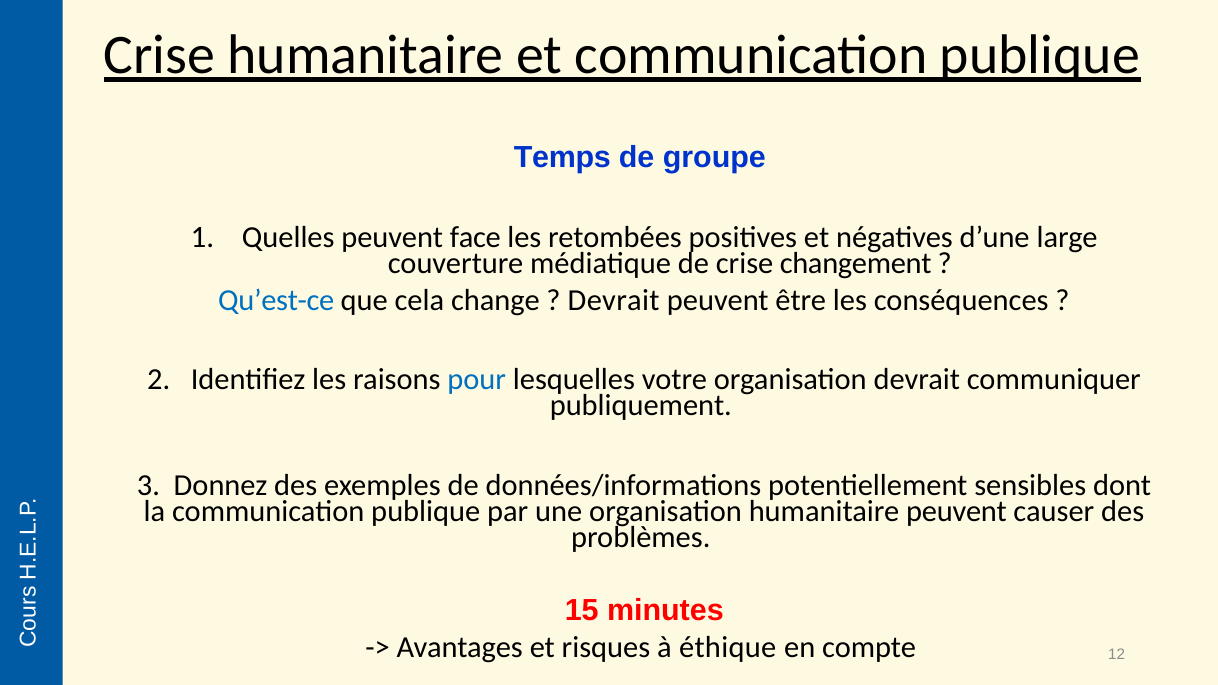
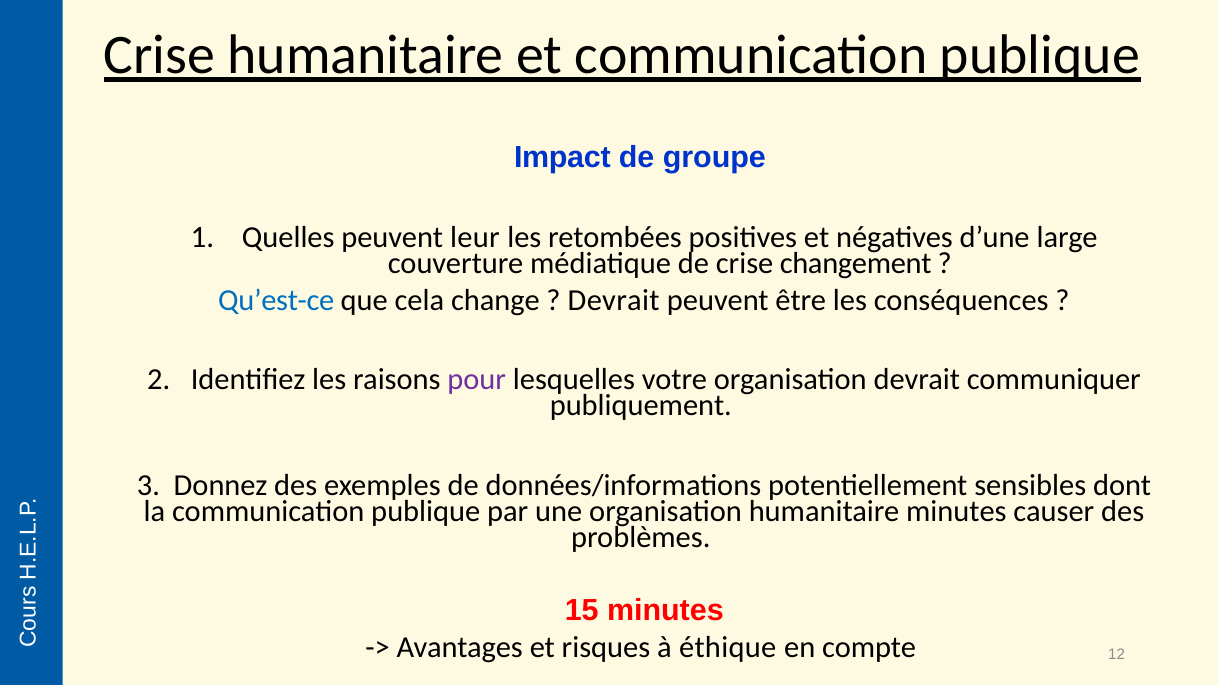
Temps: Temps -> Impact (562, 158)
face: face -> leur (475, 237)
pour colour: blue -> purple (477, 380)
humanitaire peuvent: peuvent -> minutes (956, 512)
